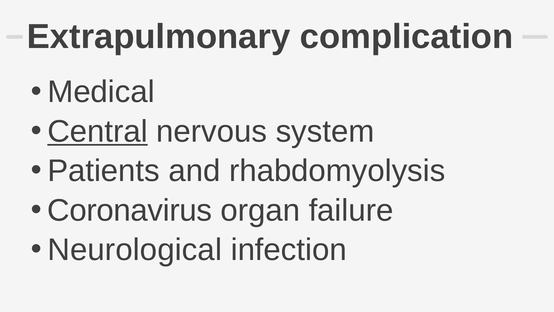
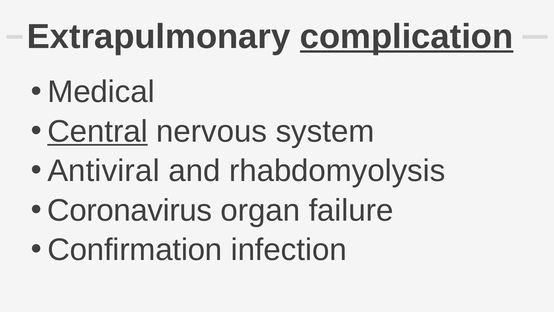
complication underline: none -> present (407, 37)
Patients: Patients -> Antiviral (104, 171)
Neurological: Neurological -> Confirmation (135, 250)
